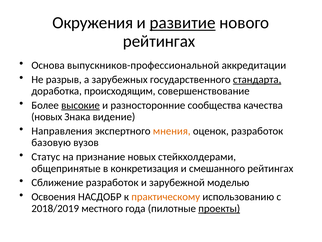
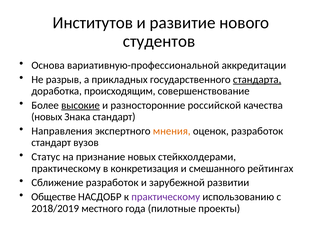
Окружения: Окружения -> Институтов (93, 23)
развитие underline: present -> none (183, 23)
рейтингах: рейтингах -> студентов (159, 41)
выпускников-профессиональной: выпускников-профессиональной -> вариативную-профессиональной (143, 65)
зарубежных: зарубежных -> прикладных (120, 79)
сообщества: сообщества -> российской (214, 105)
Знака видение: видение -> стандарт (114, 117)
базовую: базовую -> стандарт (51, 142)
общепринятые: общепринятые -> практическому (66, 168)
моделью: моделью -> развитии (228, 182)
Освоения: Освоения -> Обществе (54, 196)
практическому colour: orange -> purple (166, 196)
проекты underline: present -> none (219, 208)
